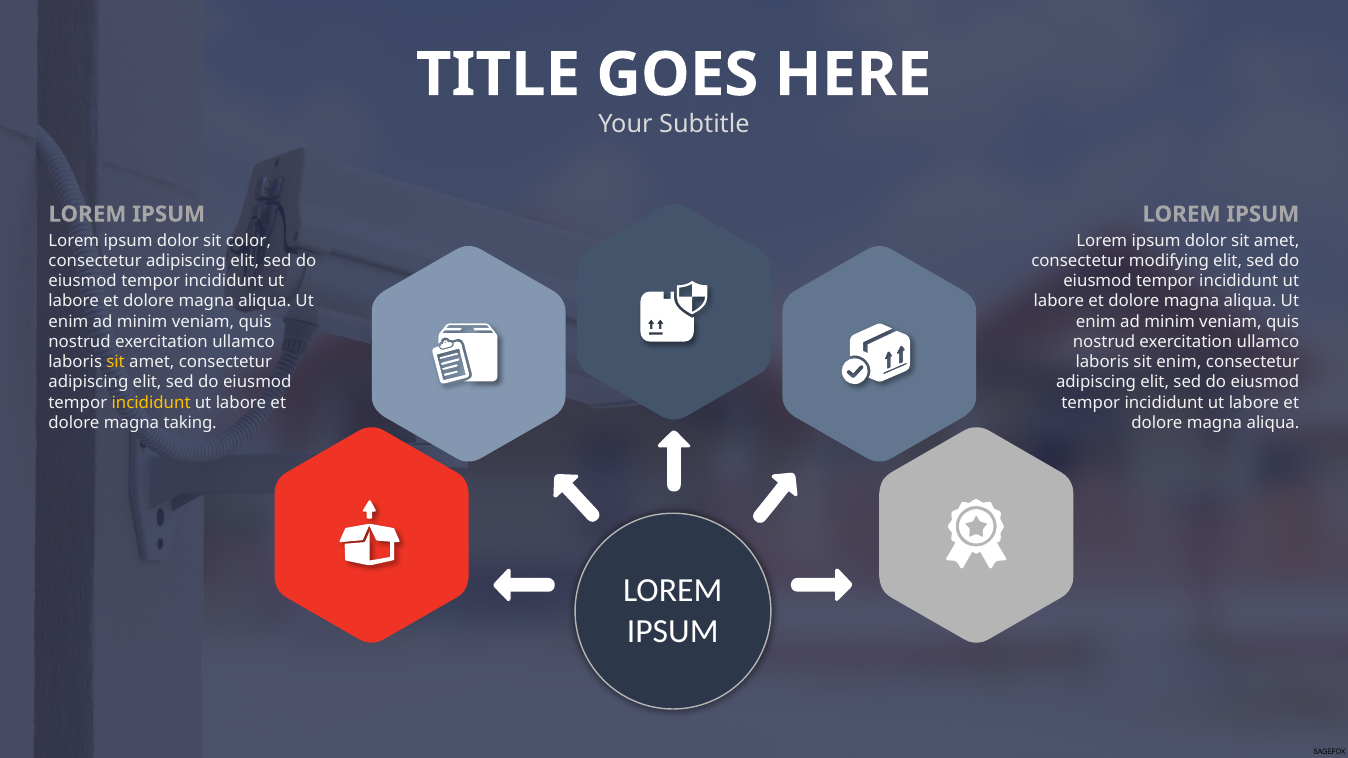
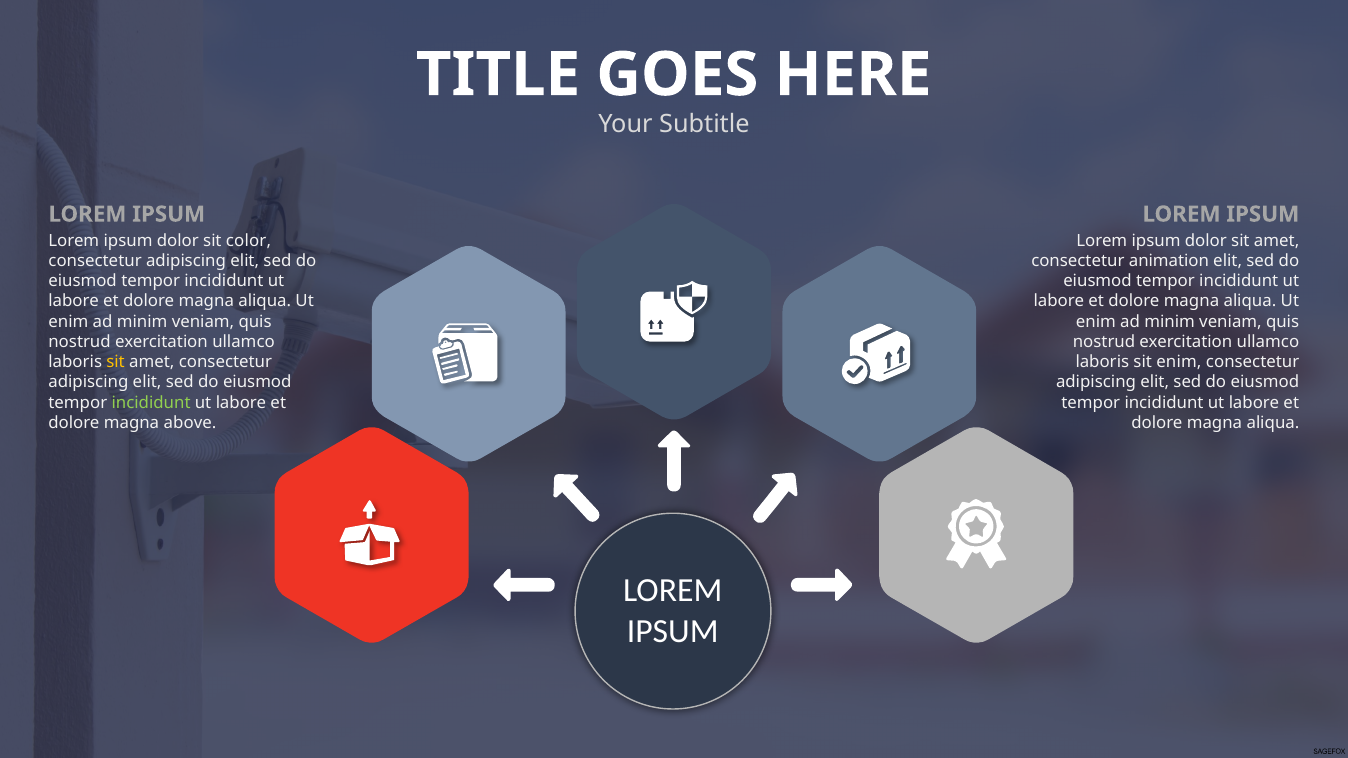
modifying: modifying -> animation (1169, 261)
incididunt colour: yellow -> light green (151, 403)
taking: taking -> above (190, 423)
